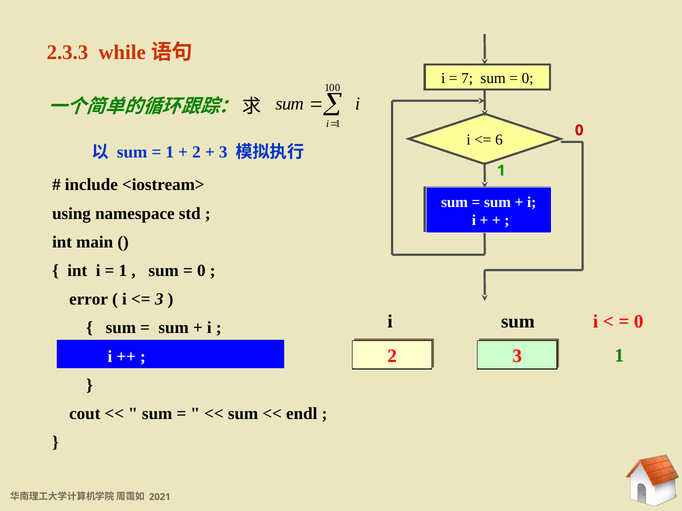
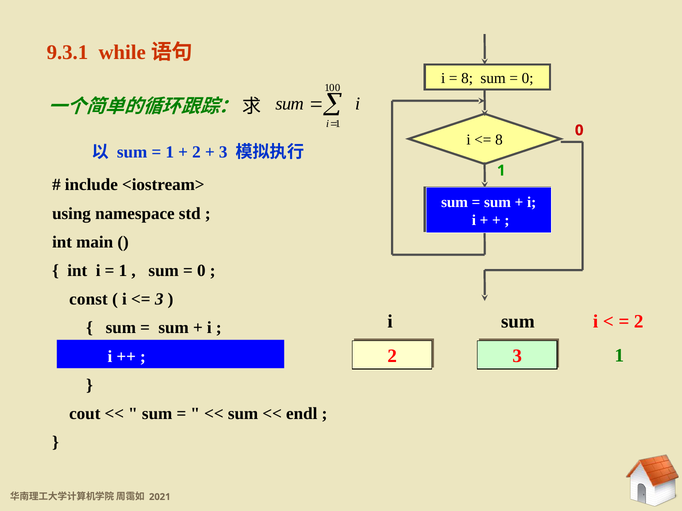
2.3.3: 2.3.3 -> 9.3.1 (67, 53)
7: 7 -> 8 (467, 78)
6: 6 -> 8 (499, 140)
error: error -> const (88, 300)
0: 0 -> 2 (639, 322)
